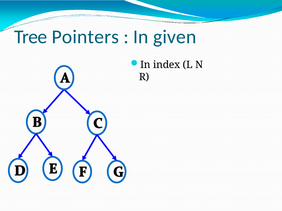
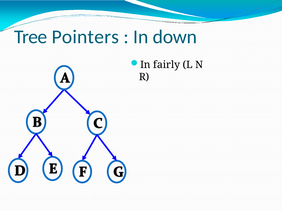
given: given -> down (175, 37)
index: index -> fairly (167, 65)
